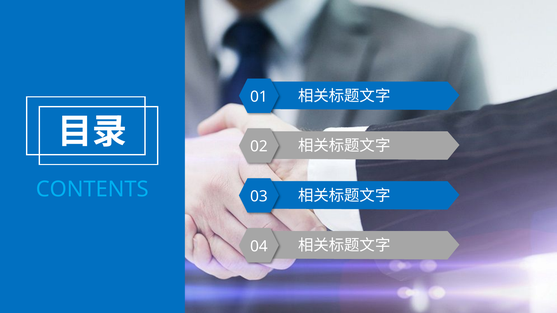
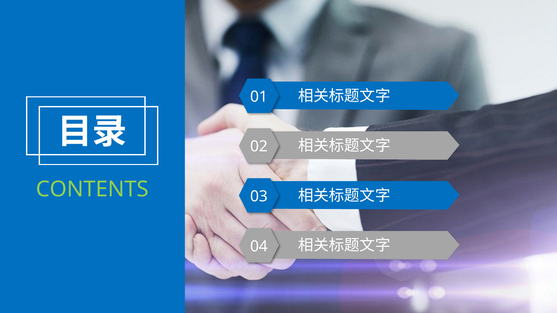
CONTENTS colour: light blue -> light green (92, 190)
